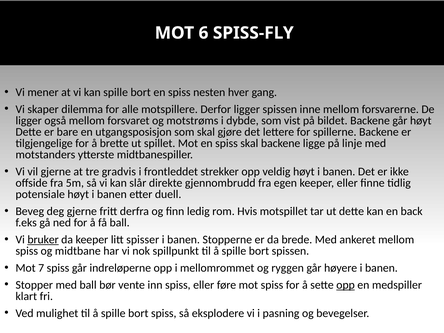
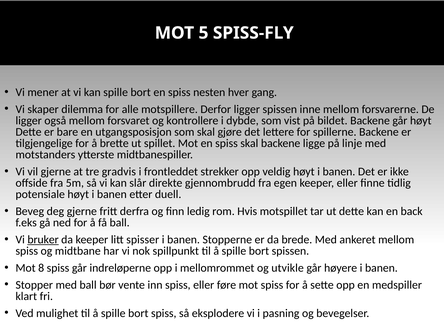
6: 6 -> 5 (203, 33)
motstrøms: motstrøms -> kontrollere (192, 121)
7: 7 -> 8 (41, 268)
ryggen: ryggen -> utvikle (288, 268)
opp underline: present -> none (346, 285)
